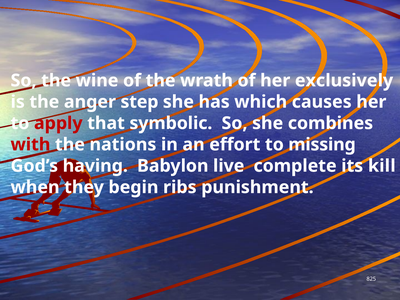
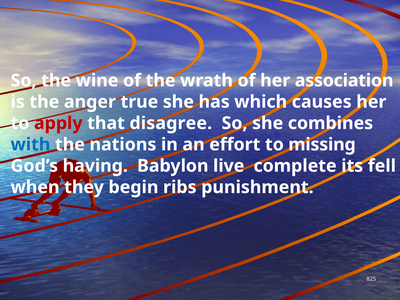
exclusively: exclusively -> association (344, 81)
step: step -> true (139, 102)
symbolic: symbolic -> disagree (171, 123)
with colour: red -> blue (30, 145)
kill: kill -> fell (382, 166)
